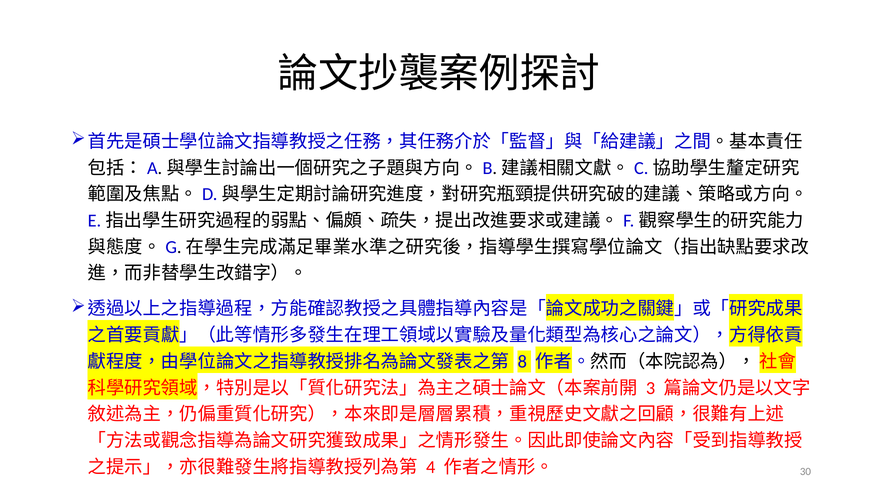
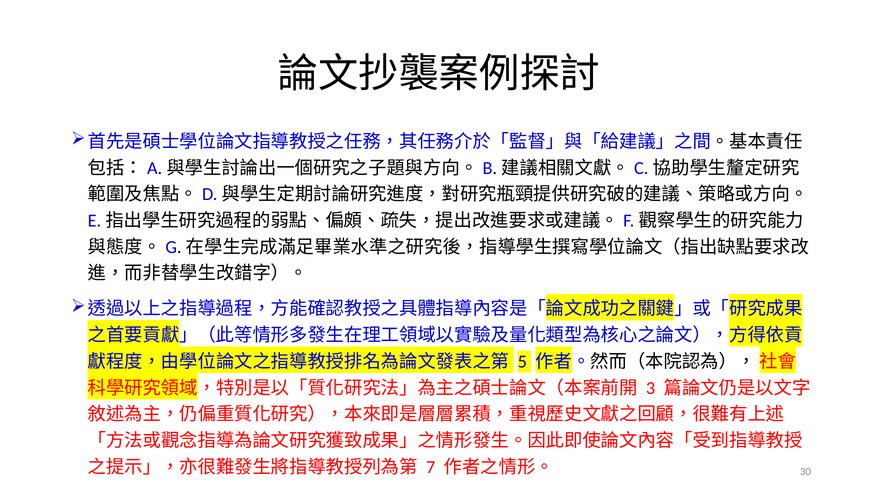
8: 8 -> 5 (522, 362)
4: 4 -> 7 (431, 467)
